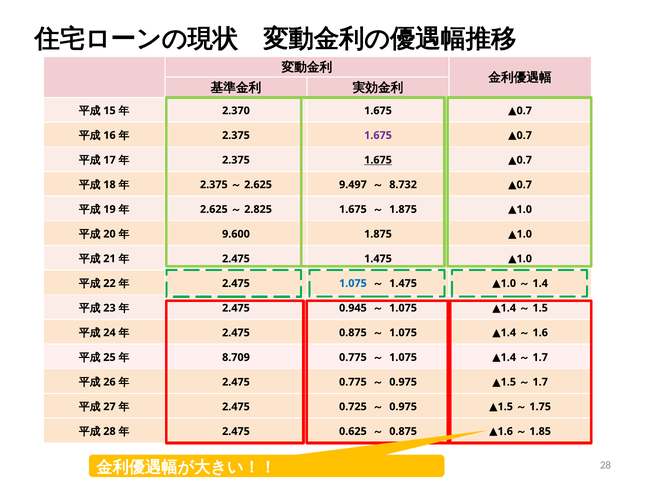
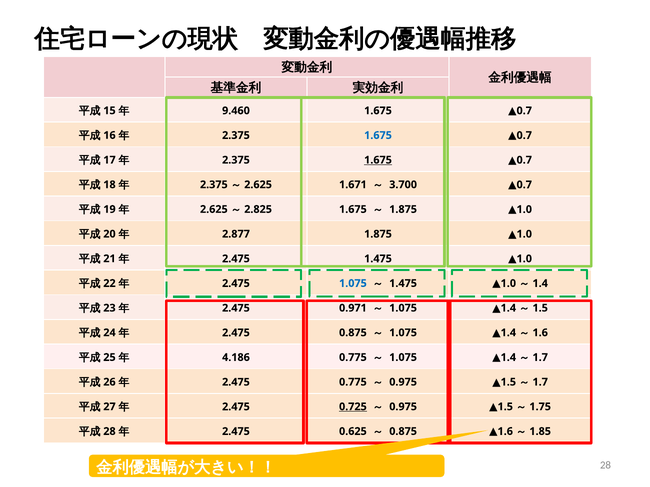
2.370: 2.370 -> 9.460 (236, 111)
1.675 colour: purple -> blue (378, 135)
9.497: 9.497 -> 1.671 (353, 185)
8.732: 8.732 -> 3.700 (403, 185)
9.600: 9.600 -> 2.877 (236, 234)
0.945: 0.945 -> 0.971 (353, 308)
8.709: 8.709 -> 4.186 (236, 358)
0.725 underline: none -> present (353, 407)
